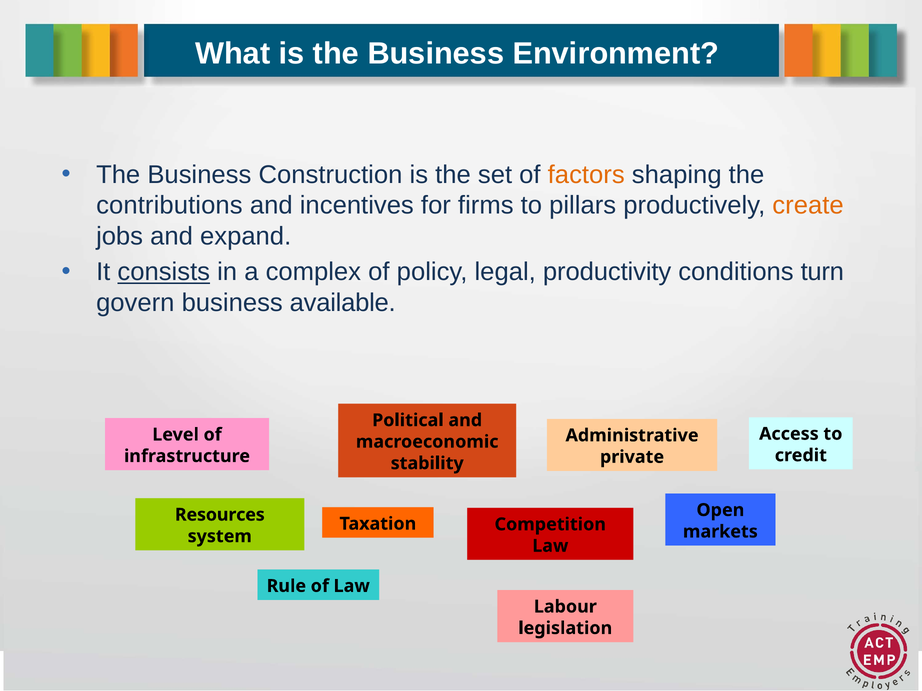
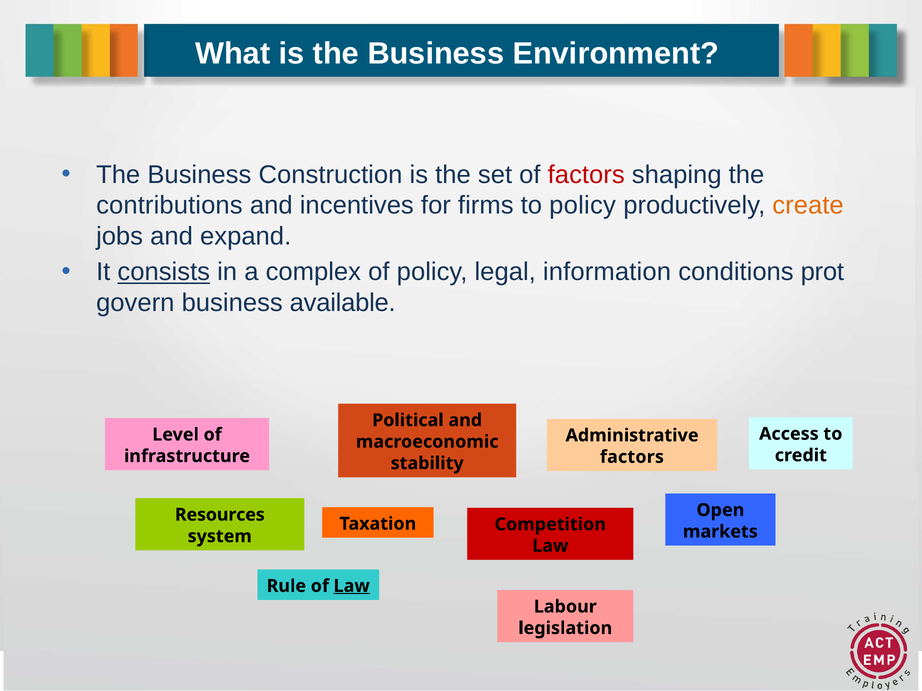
factors colour: orange -> red (586, 175)
to pillars: pillars -> policy (583, 206)
productivity: productivity -> information (607, 272)
turn: turn -> prot (822, 272)
private: private -> factors (632, 457)
Law underline: none -> present (352, 586)
